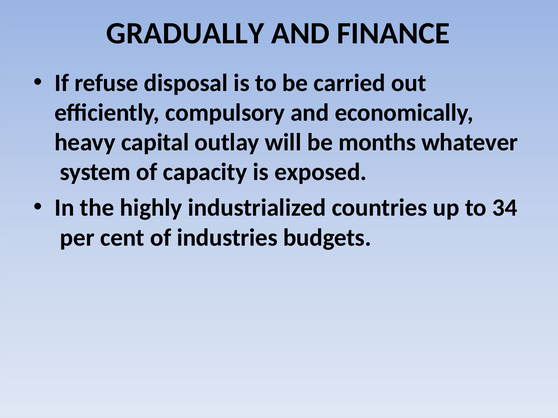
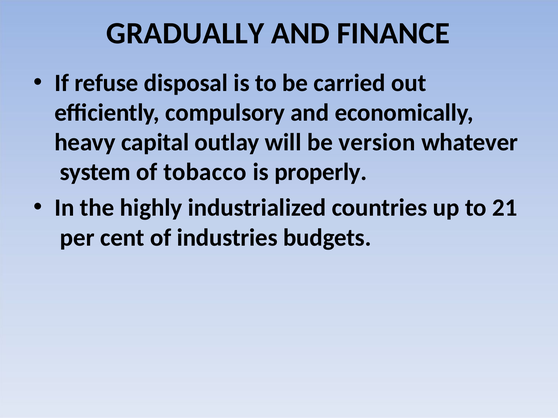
months: months -> version (377, 143)
capacity: capacity -> tobacco (205, 172)
exposed: exposed -> properly (321, 172)
34: 34 -> 21 (505, 208)
